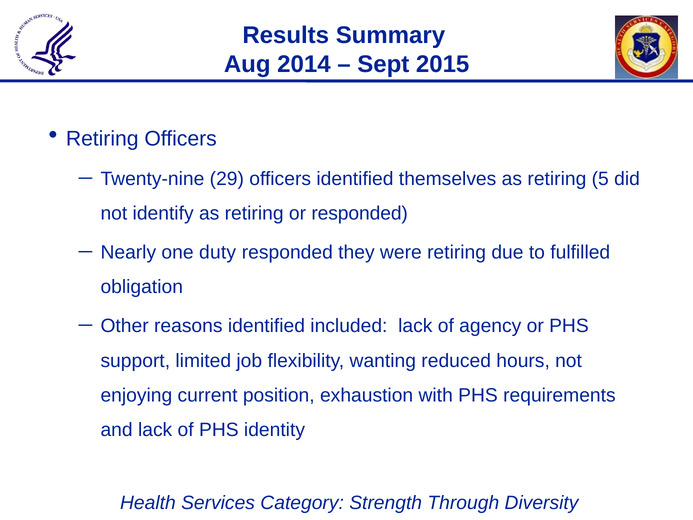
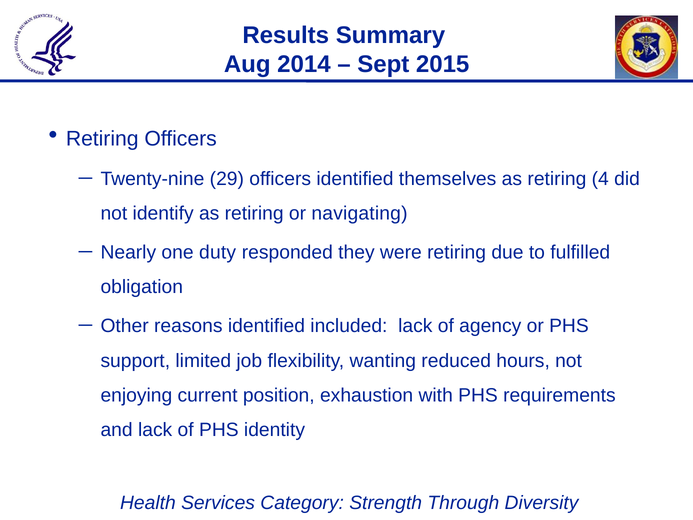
5: 5 -> 4 (600, 179)
or responded: responded -> navigating (360, 213)
